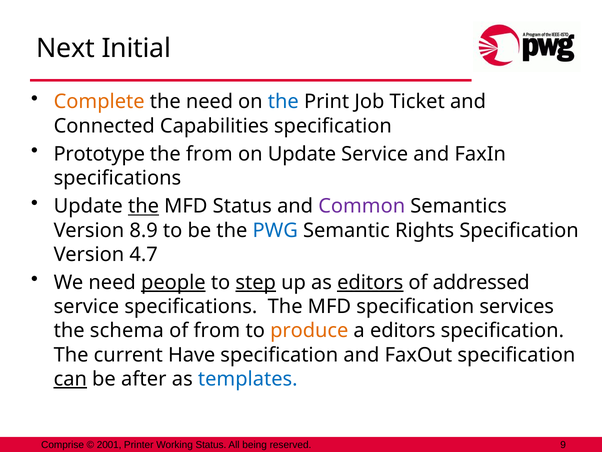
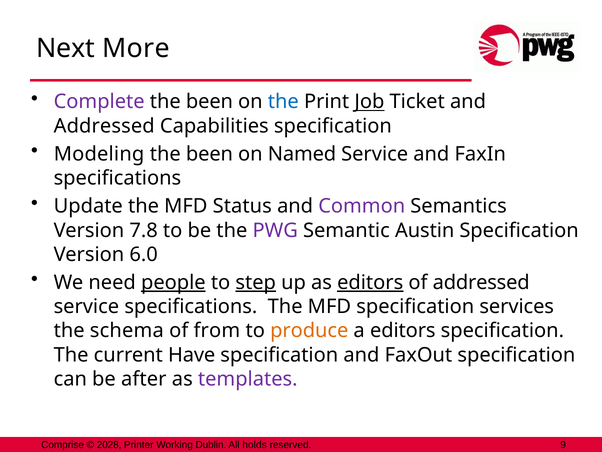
Initial: Initial -> More (136, 49)
Complete colour: orange -> purple (99, 102)
need: need -> been (209, 102)
Job underline: none -> present (369, 102)
Connected: Connected -> Addressed (104, 126)
Prototype: Prototype -> Modeling (99, 154)
from: from -> been (209, 154)
on Update: Update -> Named (302, 154)
the underline: present -> none (144, 206)
8.9: 8.9 -> 7.8 (144, 230)
PWG colour: blue -> purple (275, 230)
Rights: Rights -> Austin (425, 230)
4.7: 4.7 -> 6.0 (144, 254)
can underline: present -> none (70, 379)
templates colour: blue -> purple (248, 379)
2001: 2001 -> 2028 (109, 444)
Working Status: Status -> Dublin (211, 444)
being: being -> holds (255, 444)
